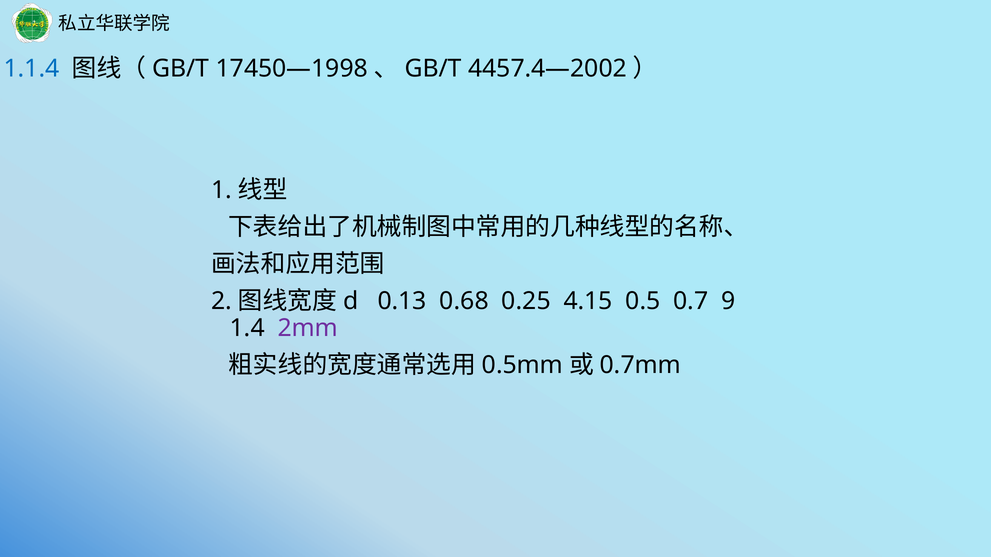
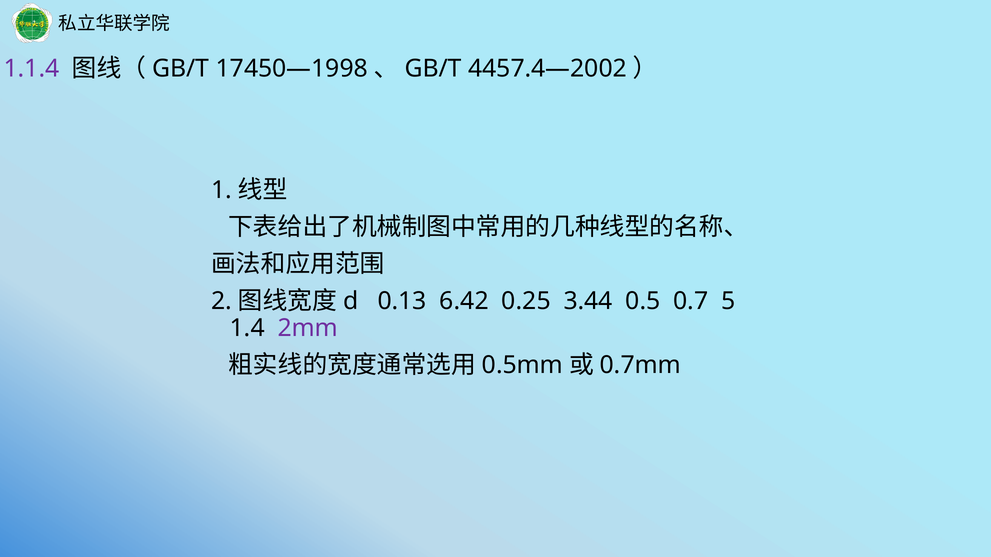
1.1.4 colour: blue -> purple (32, 69)
0.68: 0.68 -> 6.42 (464, 302)
4.15: 4.15 -> 3.44 (588, 302)
9: 9 -> 5 (728, 302)
